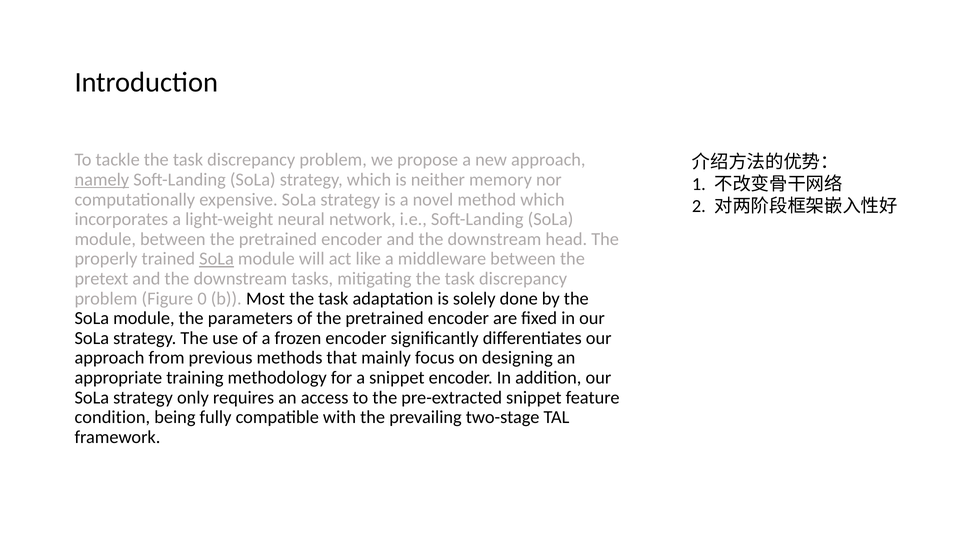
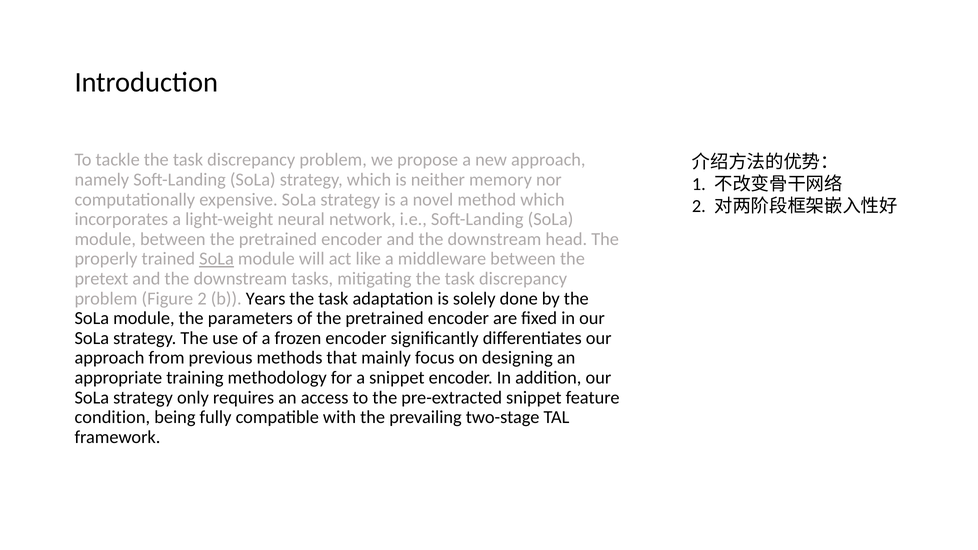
namely underline: present -> none (102, 180)
Figure 0: 0 -> 2 (202, 299)
Most: Most -> Years (266, 299)
